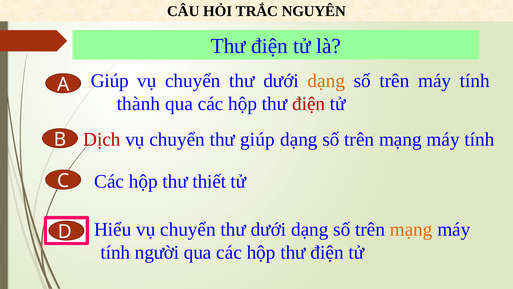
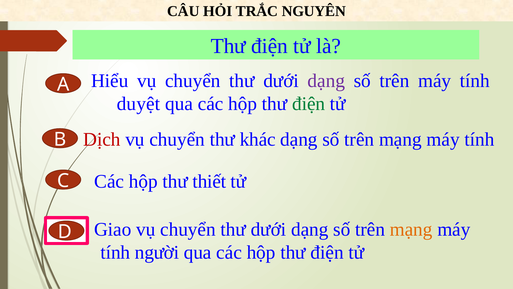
Giúp: Giúp -> Hiểu (110, 81)
dạng colour: orange -> purple (326, 81)
thành: thành -> duyệt (138, 104)
điện colour: red -> green (309, 104)
thư giúp: giúp -> khác (258, 139)
Hiểu: Hiểu -> Giao (113, 229)
